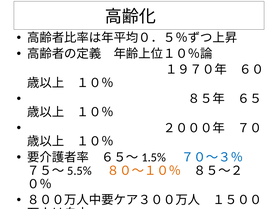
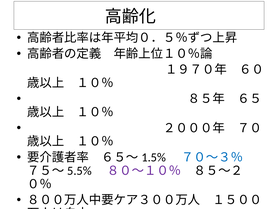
８０～１０％ colour: orange -> purple (144, 170)
